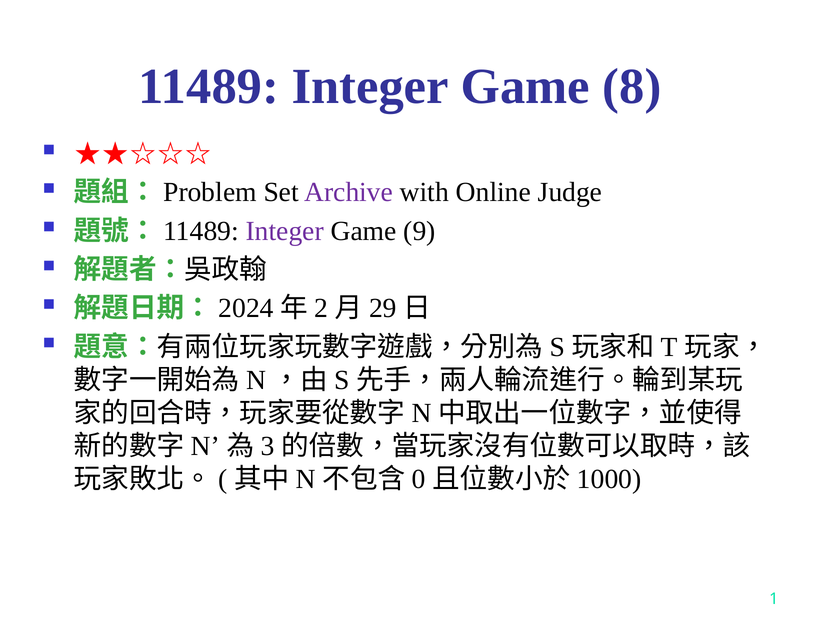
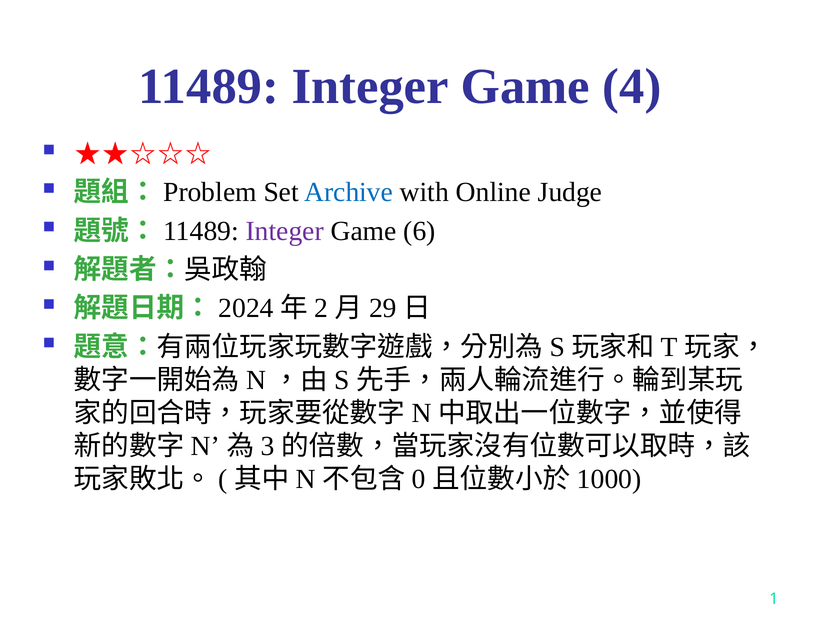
8: 8 -> 4 (632, 86)
Archive colour: purple -> blue (349, 192)
9: 9 -> 6 (420, 231)
